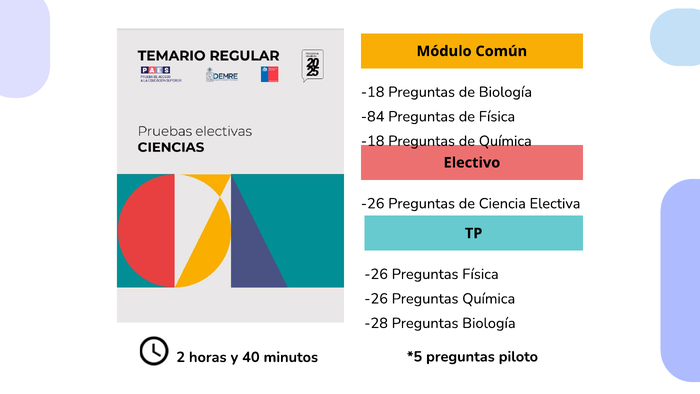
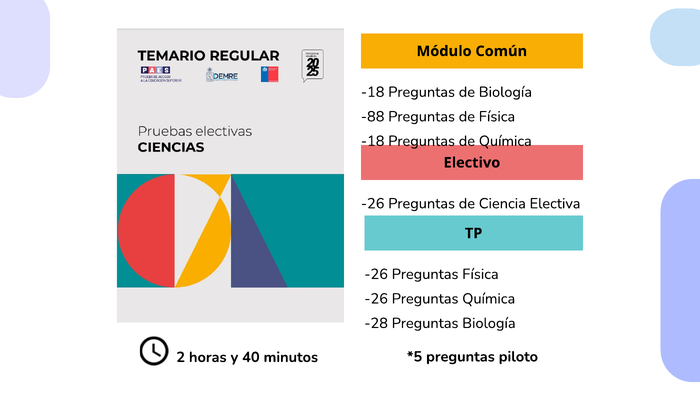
-84: -84 -> -88 (373, 116)
